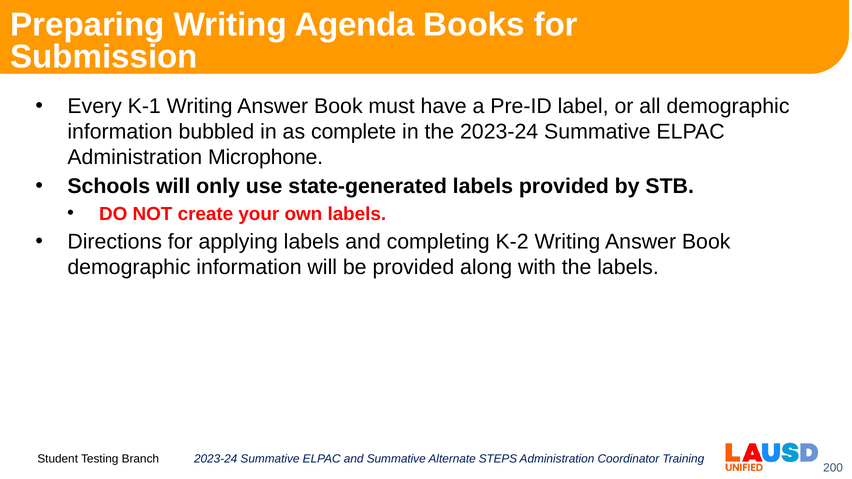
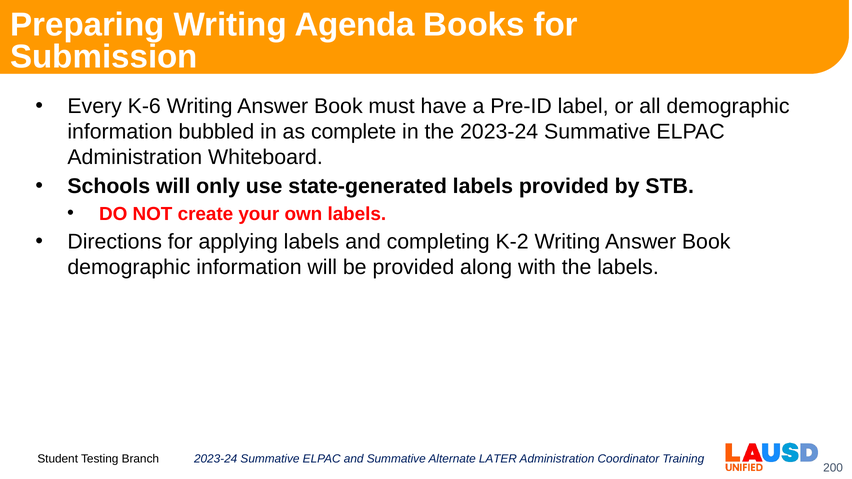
K-1: K-1 -> K-6 (144, 106)
Microphone: Microphone -> Whiteboard (265, 157)
STEPS: STEPS -> LATER (498, 459)
